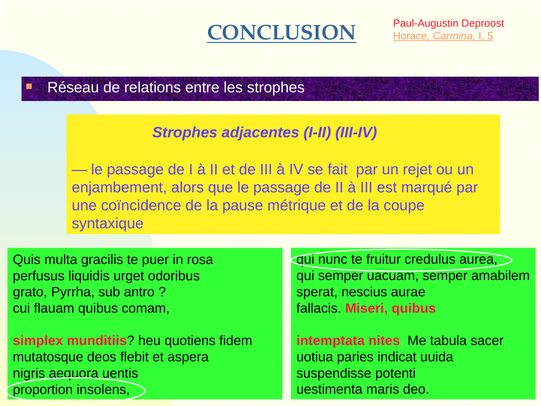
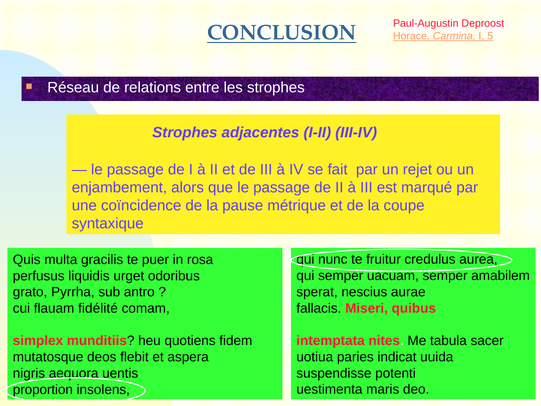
flauam quibus: quibus -> fidélité (98, 308)
